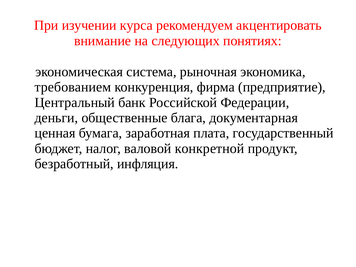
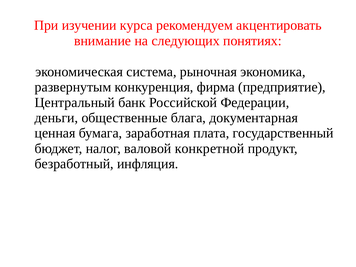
требованием: требованием -> развернутым (73, 87)
